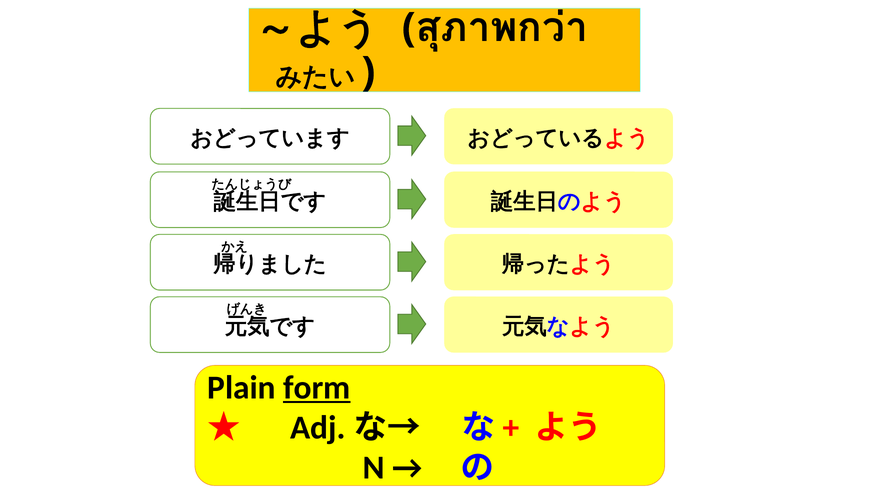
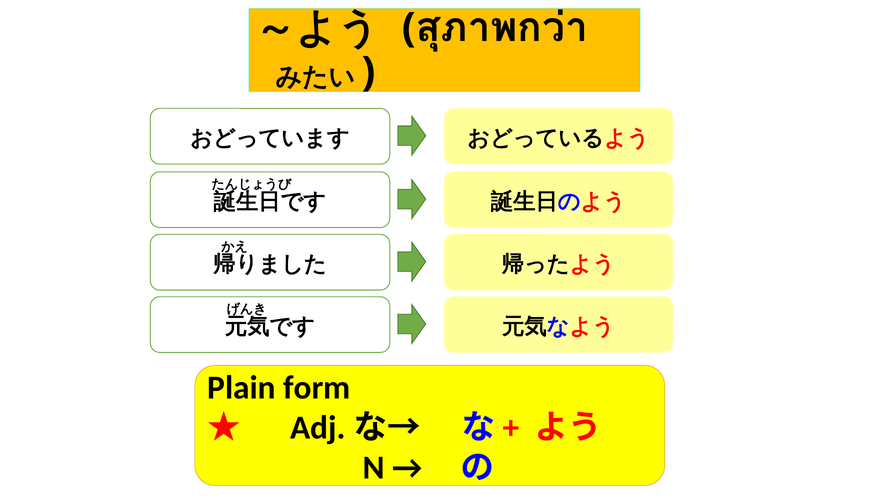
form underline: present -> none (317, 388)
